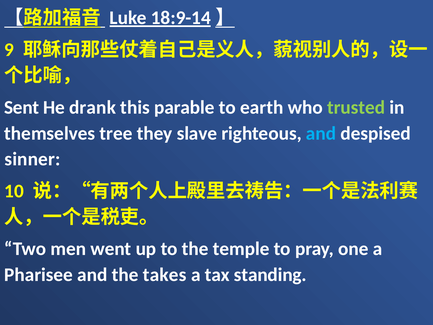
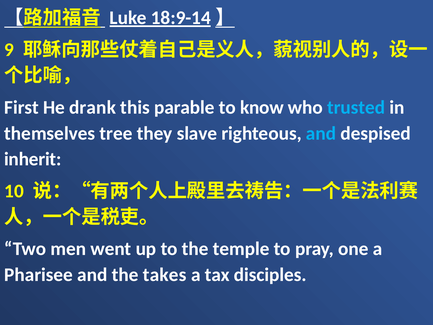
Sent: Sent -> First (22, 107)
earth: earth -> know (262, 107)
trusted colour: light green -> light blue (356, 107)
sinner: sinner -> inherit (33, 159)
standing: standing -> disciples (270, 275)
